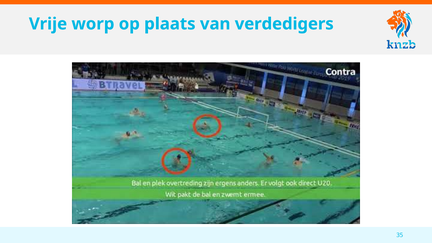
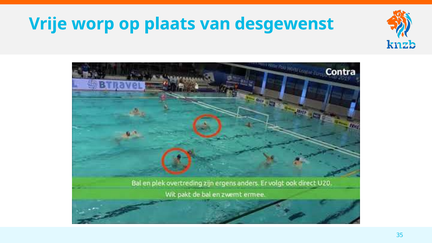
verdedigers: verdedigers -> desgewenst (284, 24)
